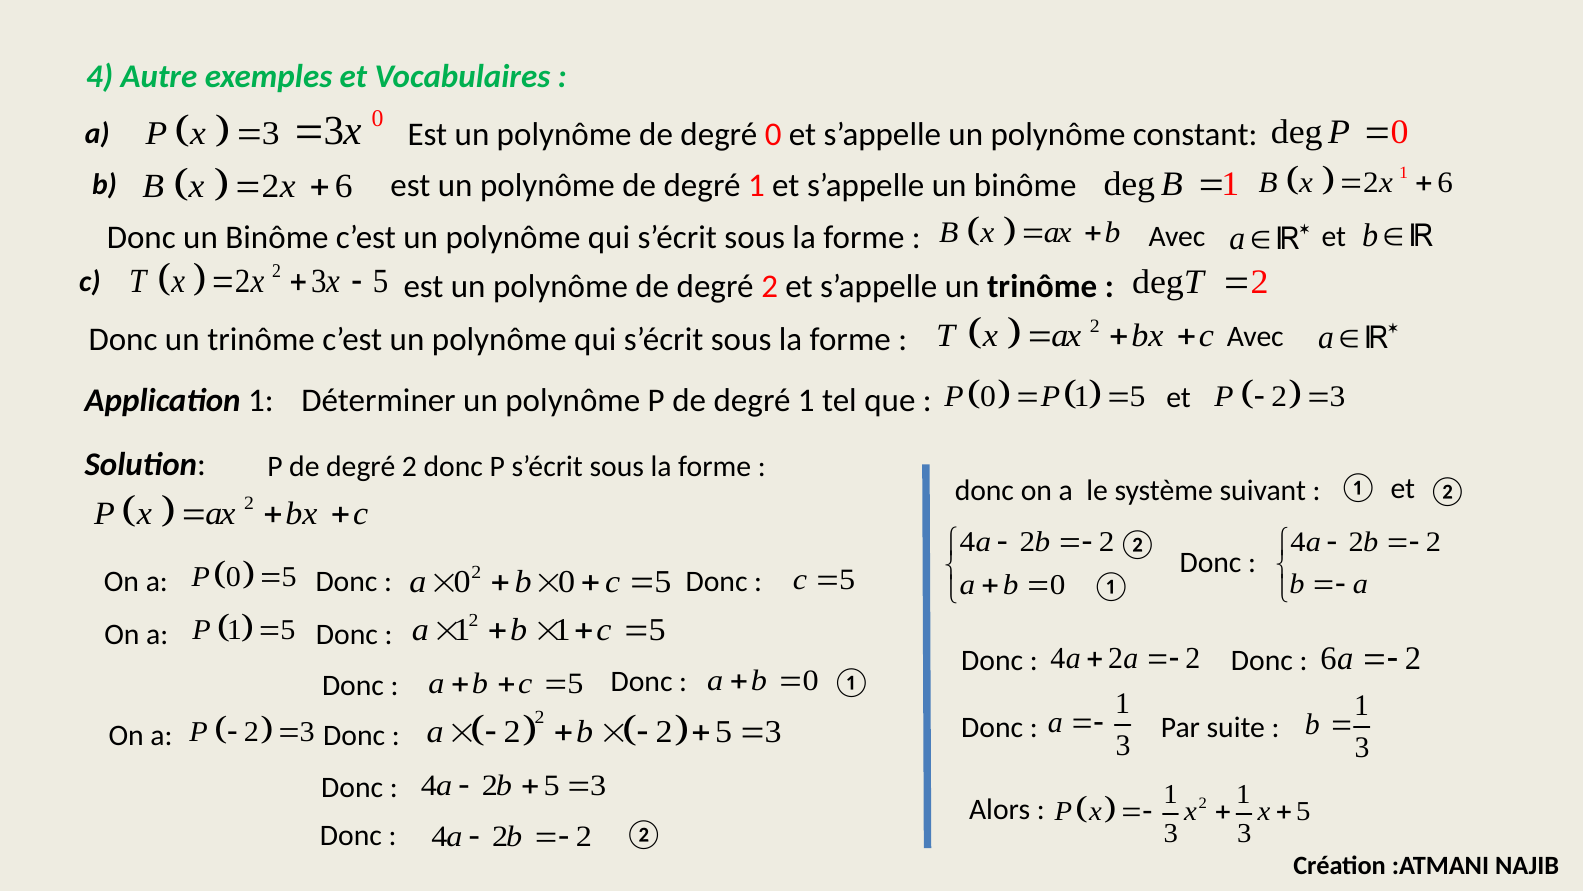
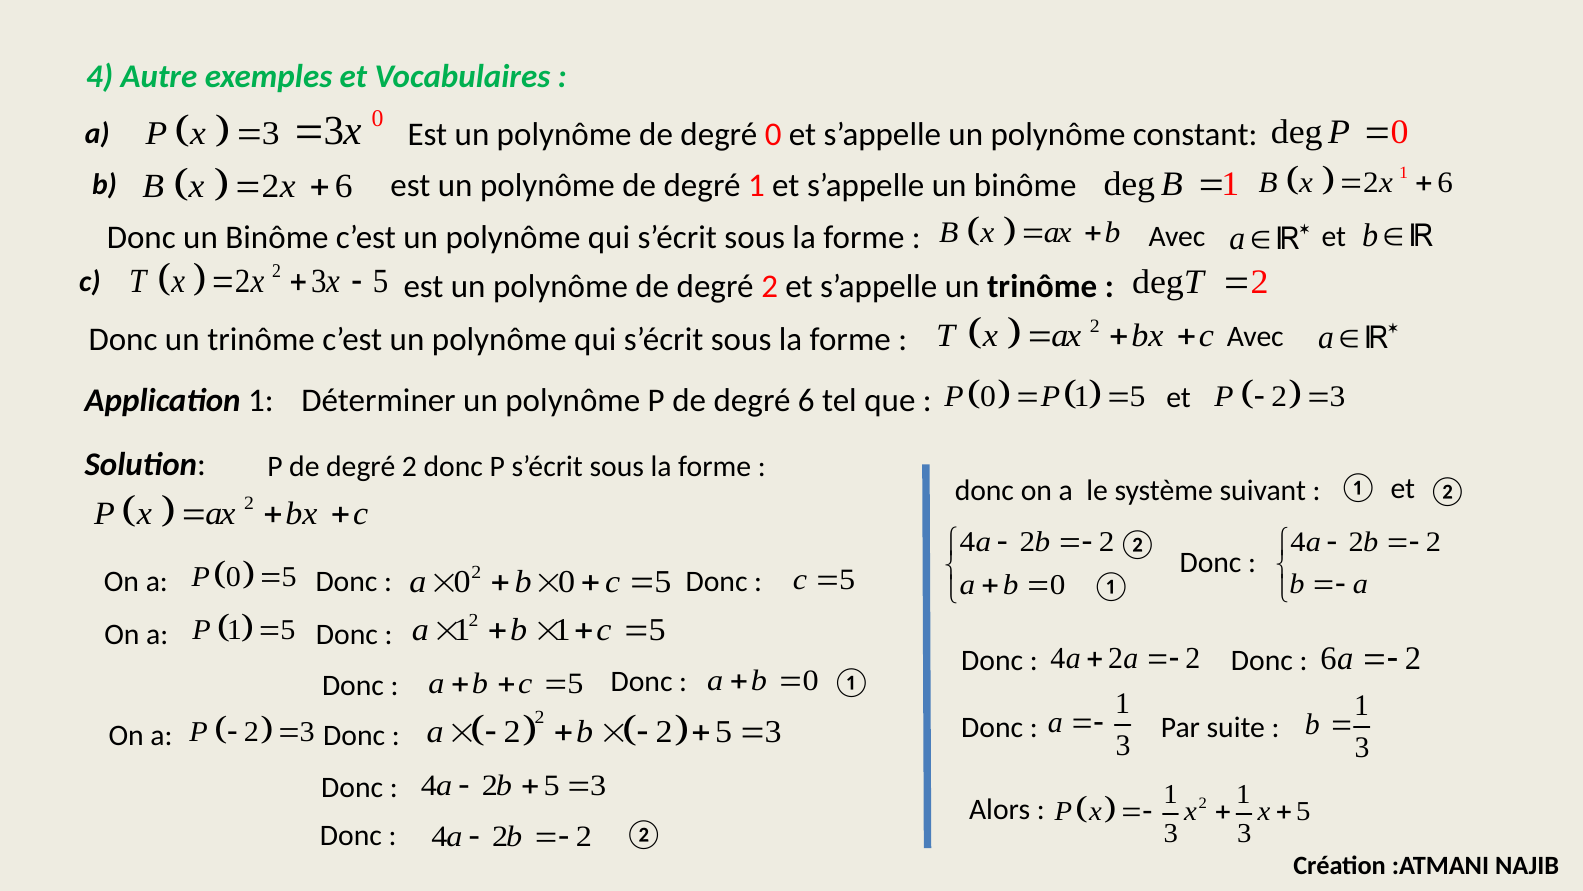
P de degré 1: 1 -> 6 (806, 400)
